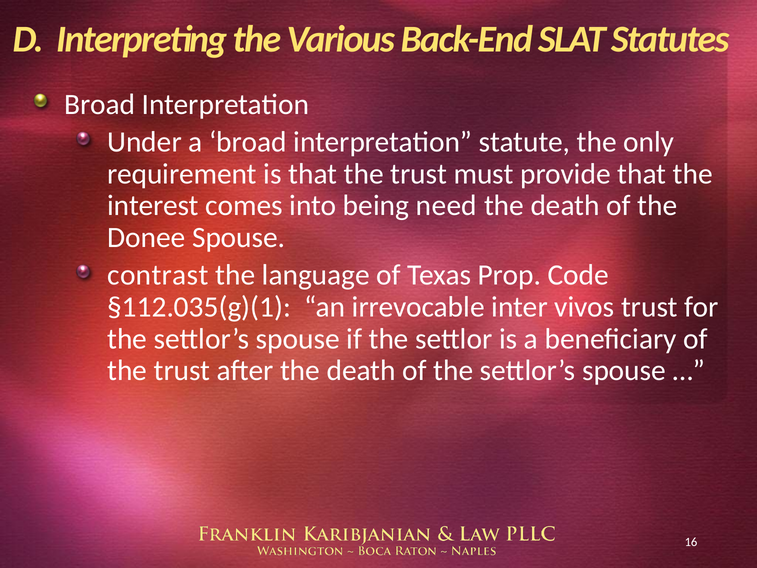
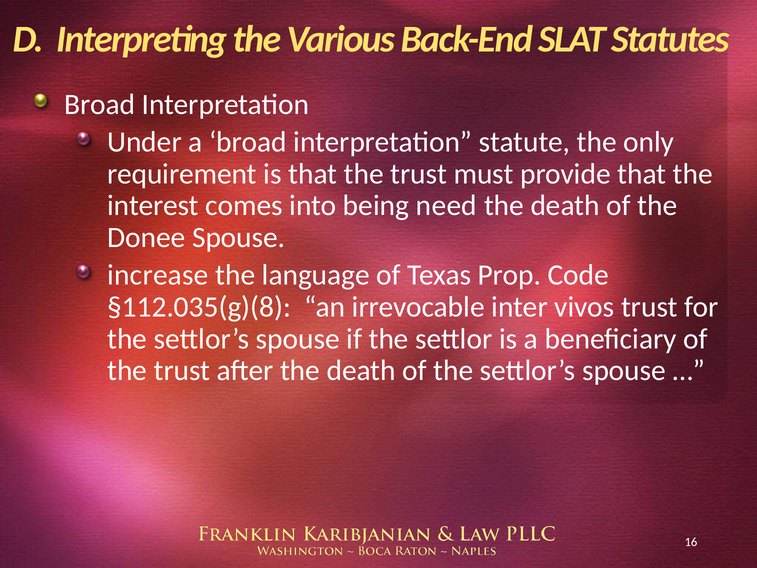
contrast: contrast -> increase (158, 275)
§112.035(g)(1: §112.035(g)(1 -> §112.035(g)(8 (199, 307)
